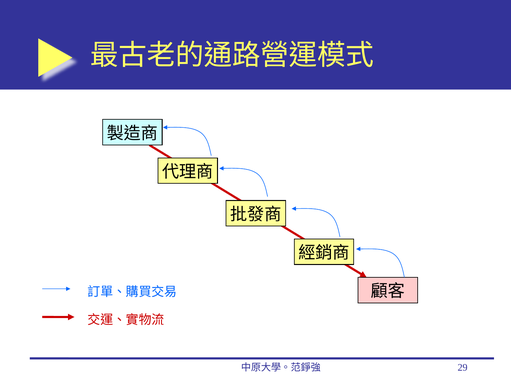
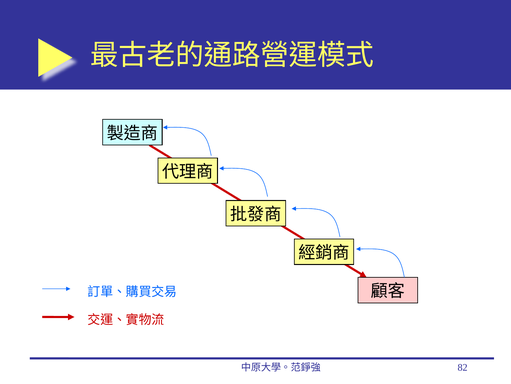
29: 29 -> 82 (463, 367)
